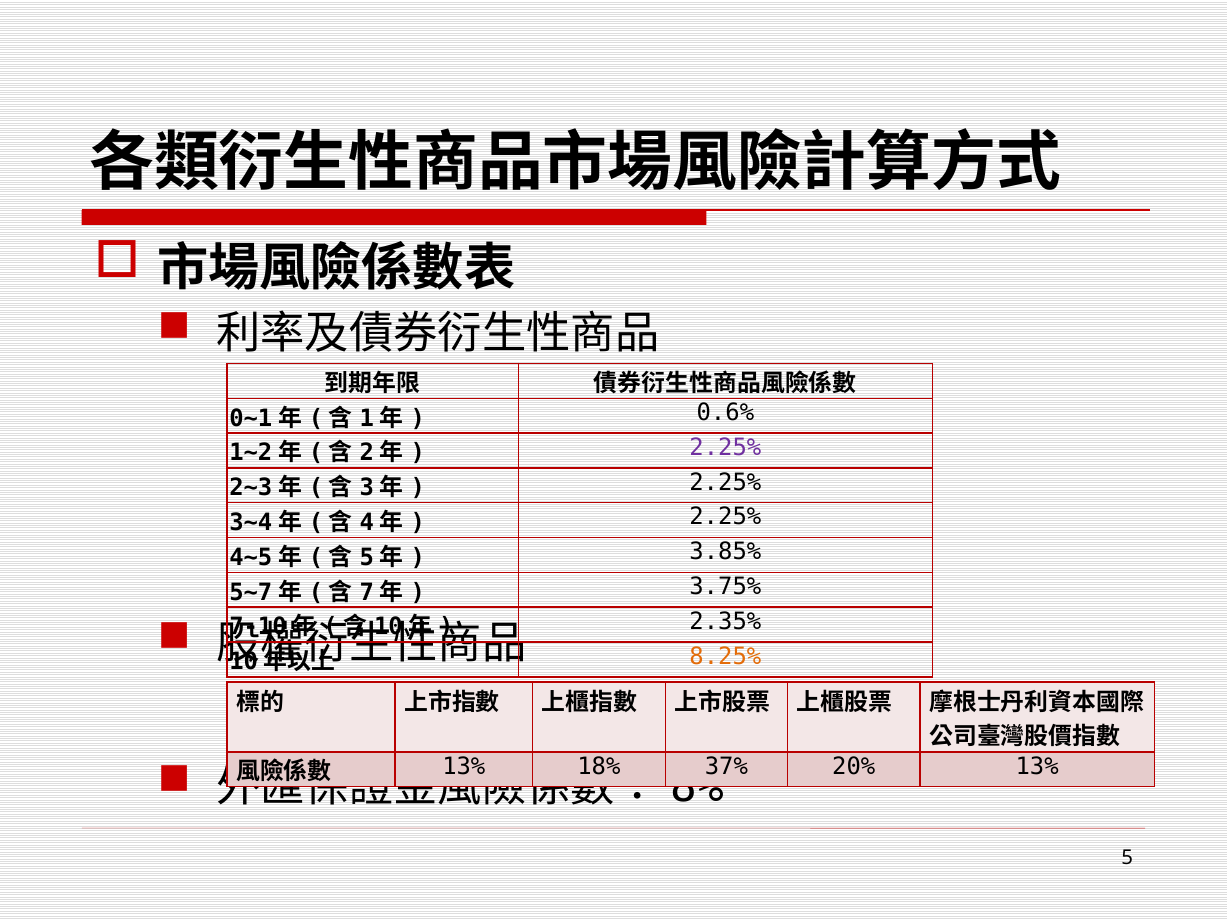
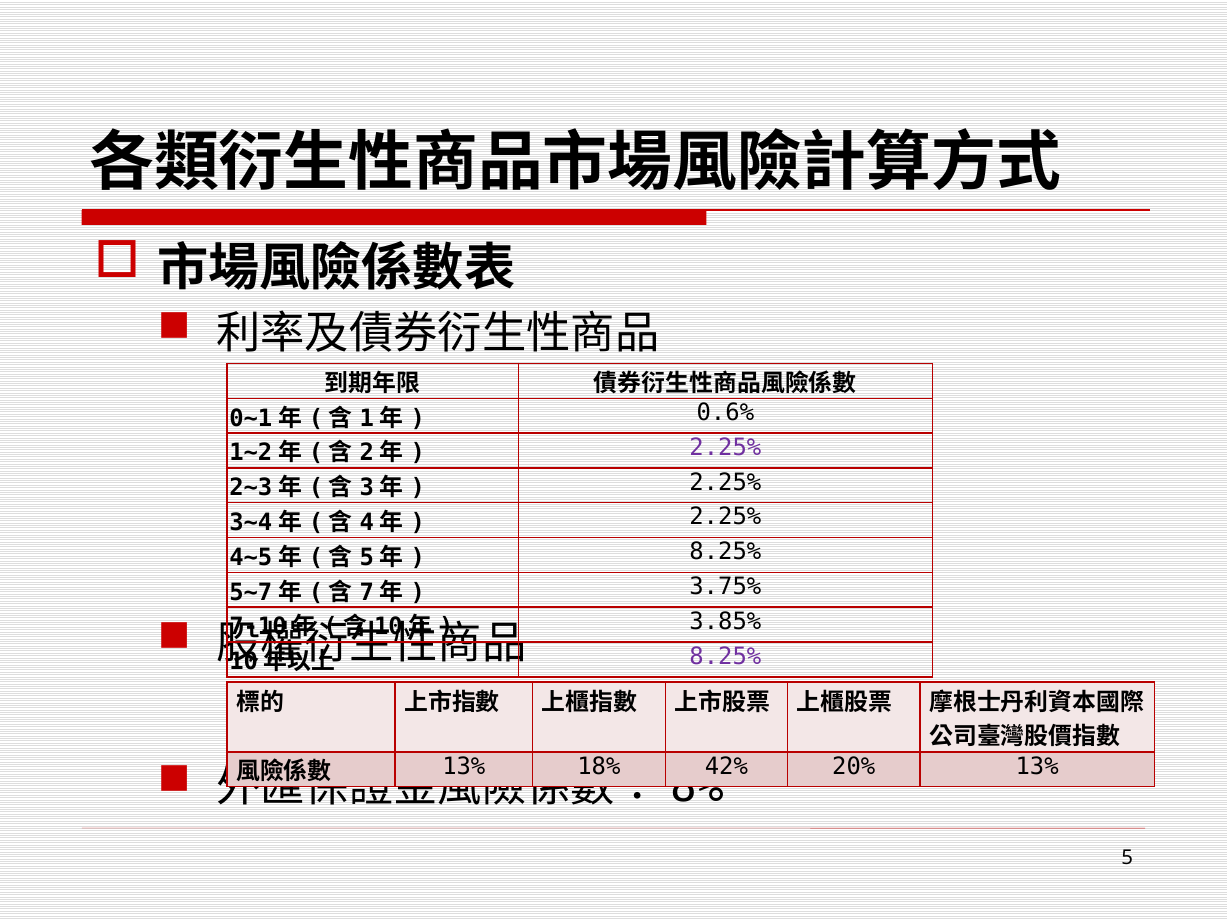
3.85%: 3.85% -> 8.25% (725, 552)
2.35%: 2.35% -> 3.85% (725, 622)
8.25% colour: orange -> purple (725, 657)
37%: 37% -> 42% (726, 766)
